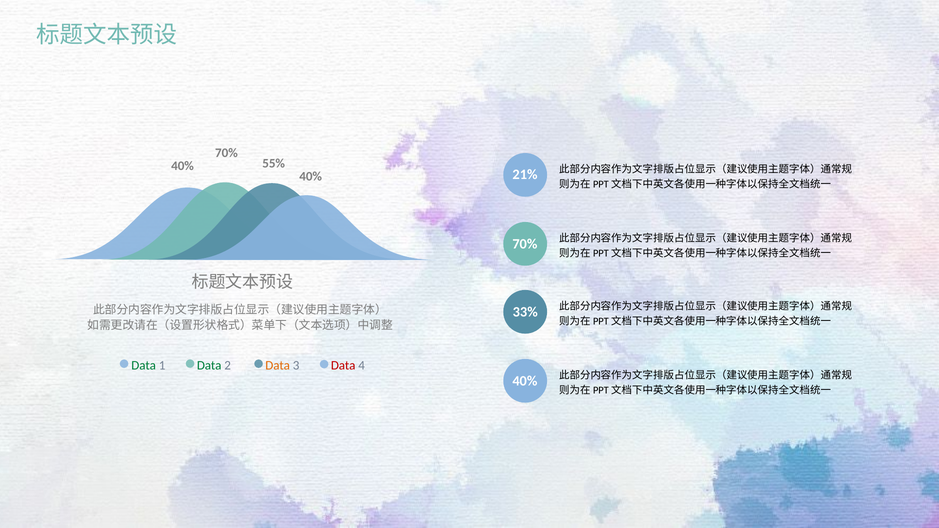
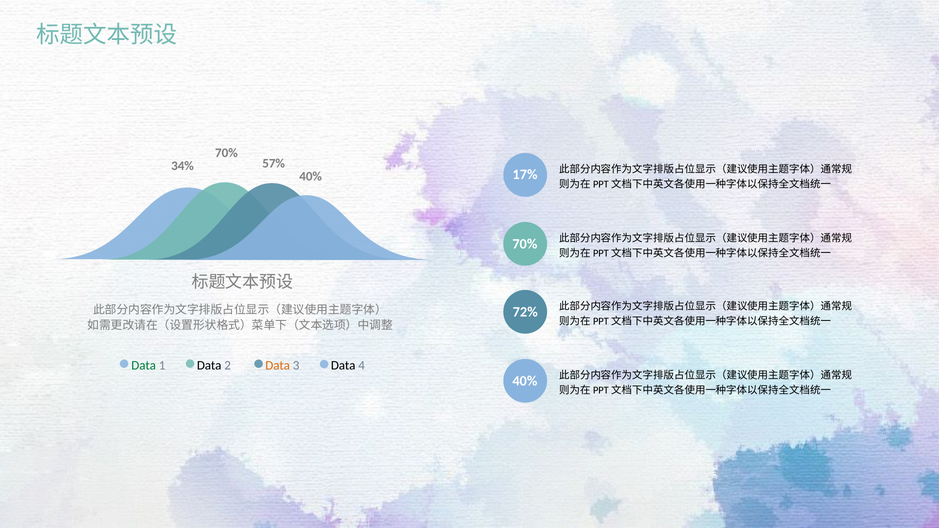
55%: 55% -> 57% (274, 164)
40%: 40% -> 34% (183, 166)
21%: 21% -> 17% (525, 175)
33%: 33% -> 72% (525, 312)
Data colour: green -> black (209, 366)
Data colour: red -> black (343, 365)
